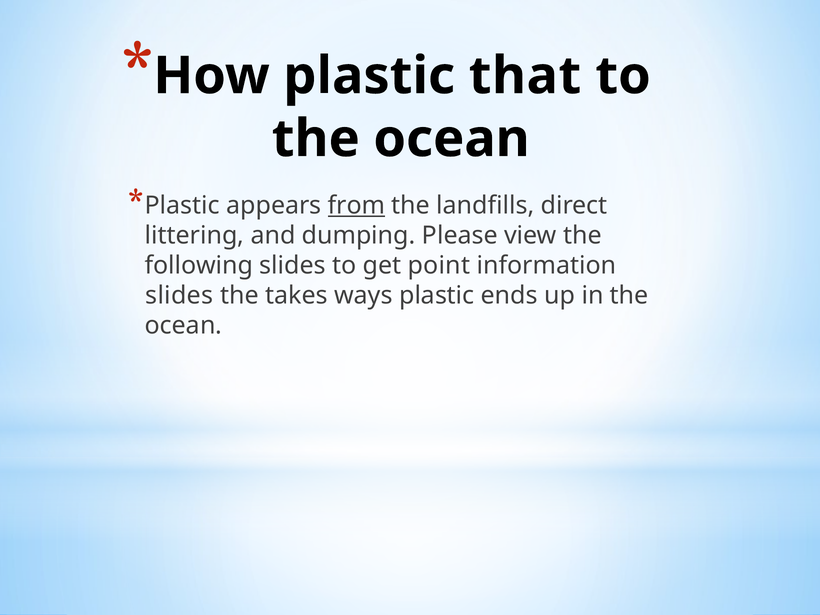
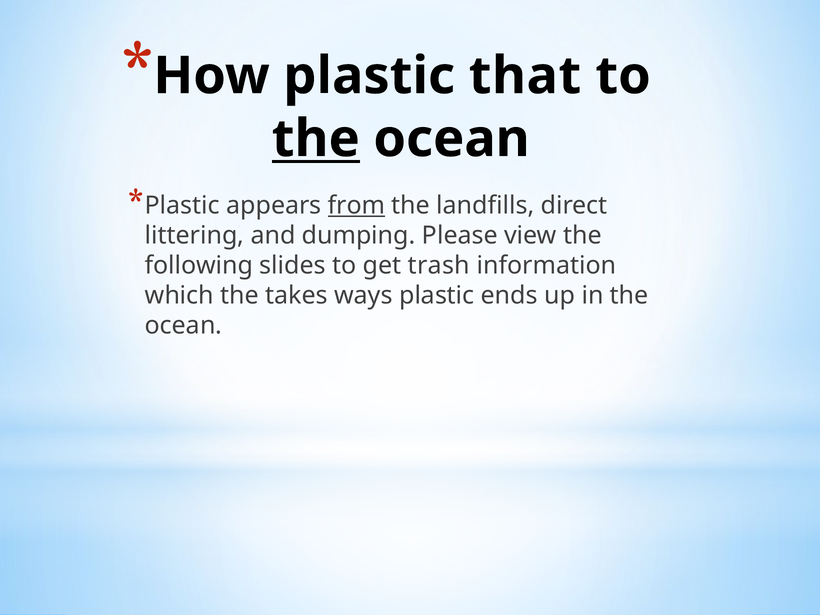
the underline: none -> present (316, 139)
point: point -> trash (439, 265)
slides: slides -> which (179, 296)
